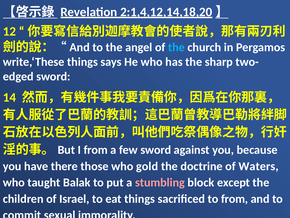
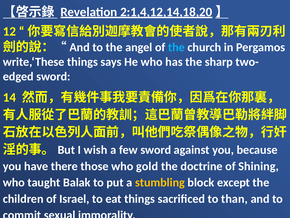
I from: from -> wish (96, 149)
Waters: Waters -> Shining (259, 166)
stumbling colour: pink -> yellow (160, 182)
to from: from -> than (234, 198)
